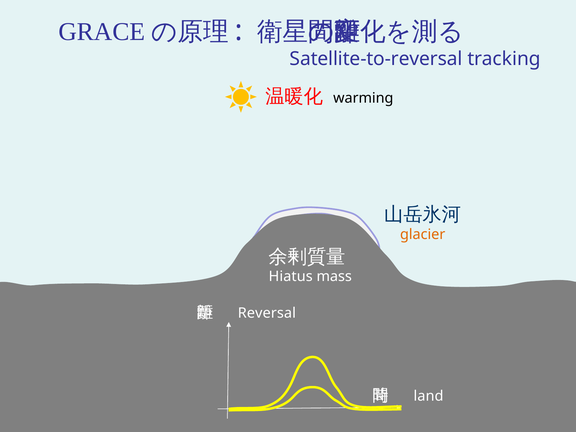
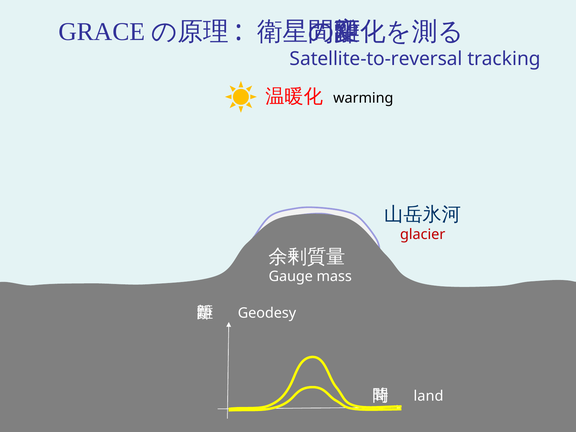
glacier colour: orange -> red (423, 234)
Hiatus: Hiatus -> Gauge (291, 277)
Reversal: Reversal -> Geodesy (267, 313)
